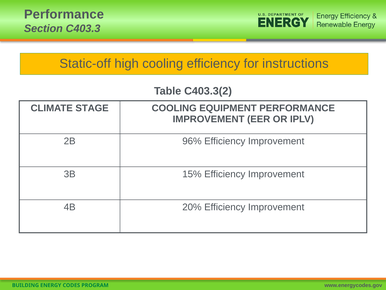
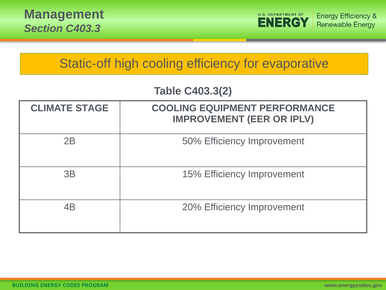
Performance: Performance -> Management (64, 14)
instructions: instructions -> evaporative (295, 64)
96%: 96% -> 50% (192, 141)
